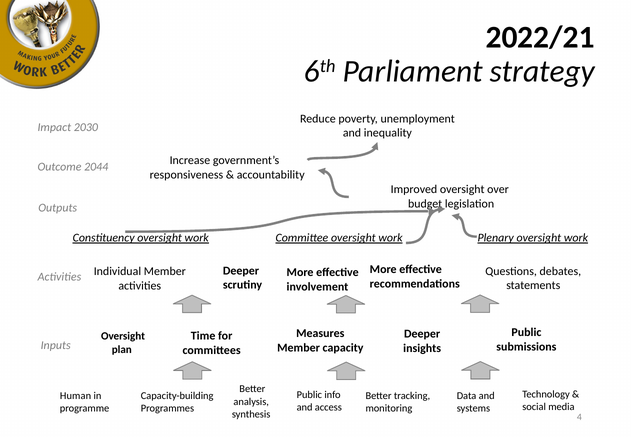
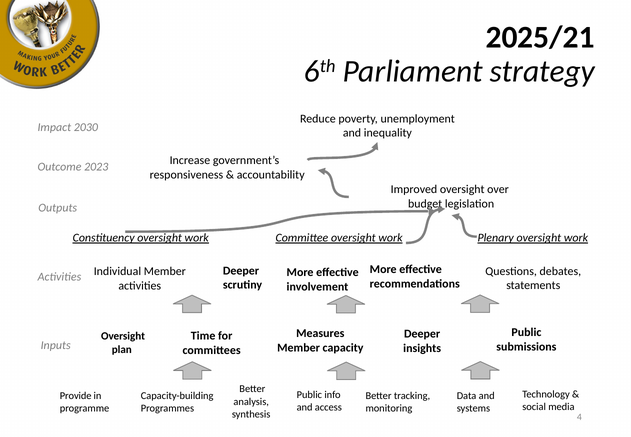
2022/21: 2022/21 -> 2025/21 (540, 37)
2044: 2044 -> 2023 (96, 167)
Human: Human -> Provide (76, 396)
